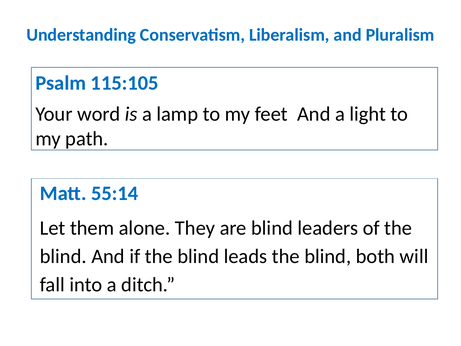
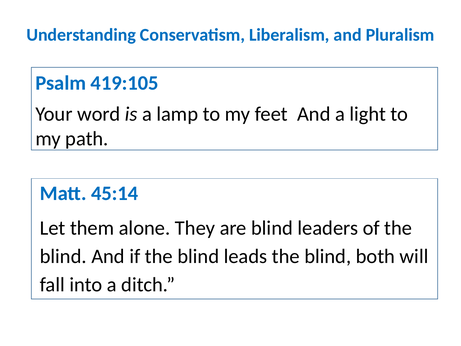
115:105: 115:105 -> 419:105 (125, 83)
55:14: 55:14 -> 45:14 (115, 193)
